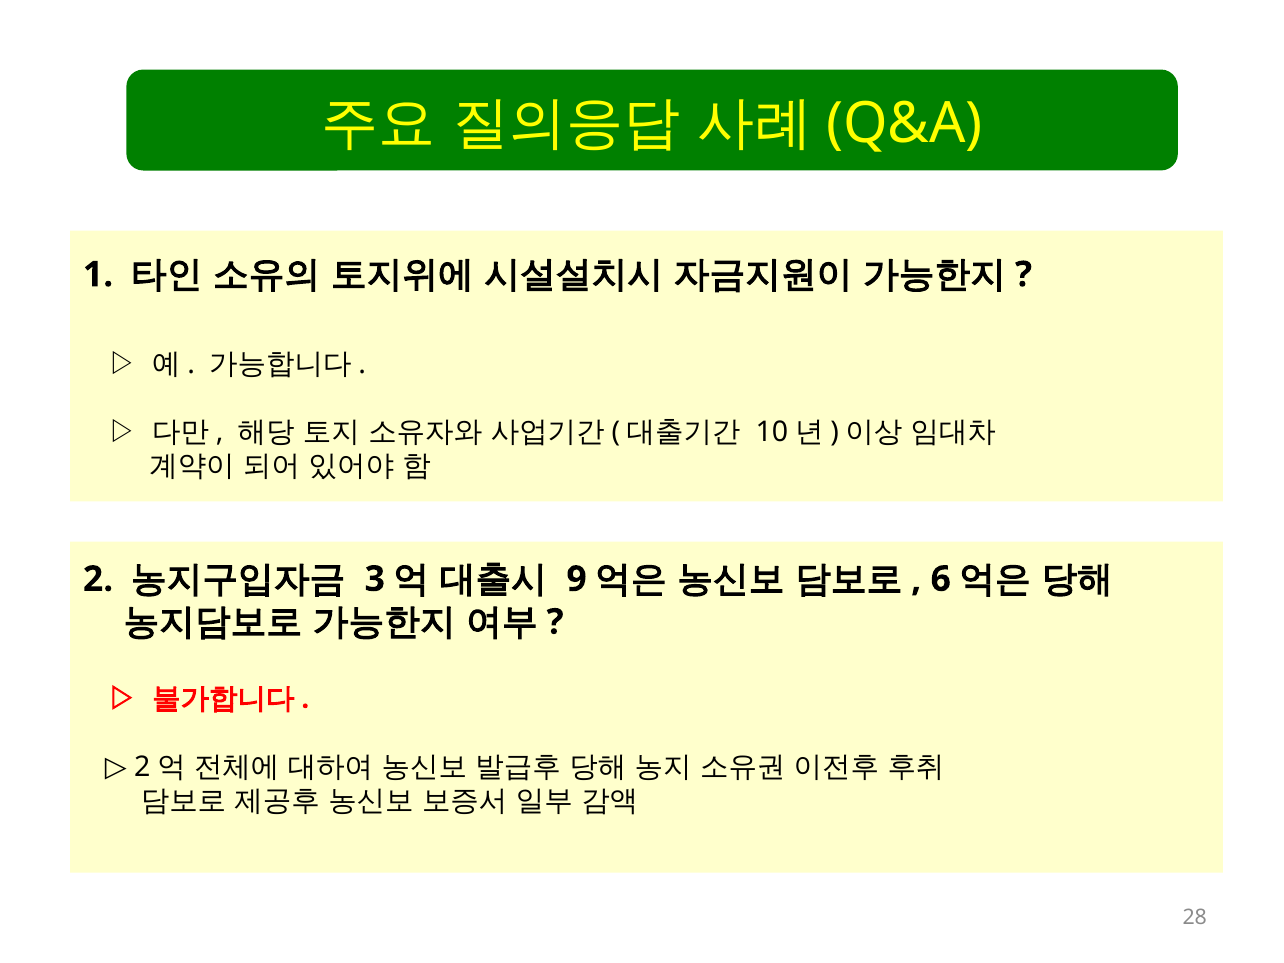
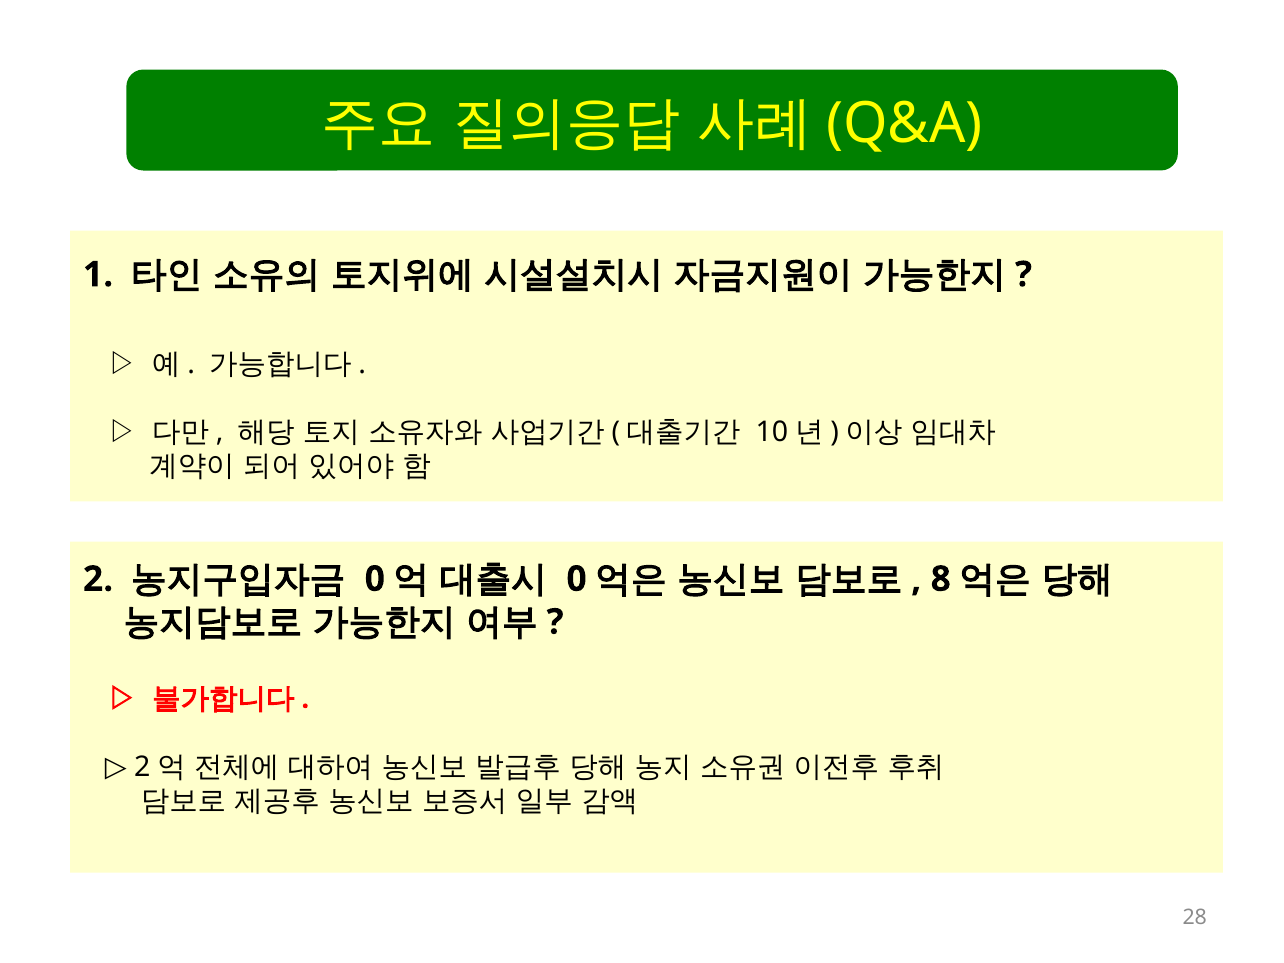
3: 3 -> 0 (375, 579)
9: 9 -> 0 (577, 579)
6: 6 -> 8 (941, 579)
